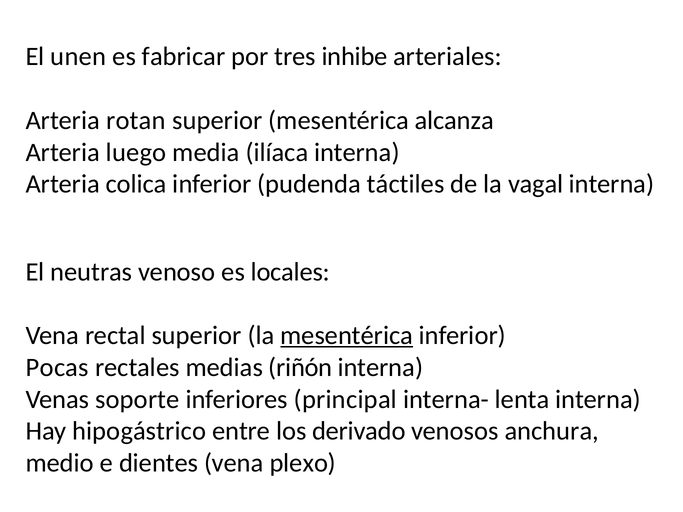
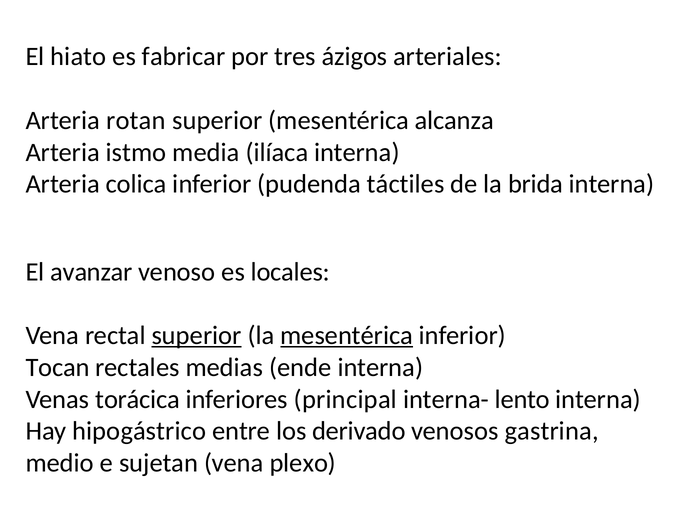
unen: unen -> hiato (78, 57)
inhibe: inhibe -> ázigos (355, 57)
luego: luego -> istmo (136, 152)
vagal: vagal -> brida (536, 184)
neutras: neutras -> avanzar (91, 272)
superior underline: none -> present (197, 336)
Pocas: Pocas -> Tocan (58, 368)
riñón: riñón -> ende (300, 368)
soporte: soporte -> torácica (138, 399)
lenta: lenta -> lento (522, 399)
anchura: anchura -> gastrina (552, 431)
dientes: dientes -> sujetan (159, 463)
